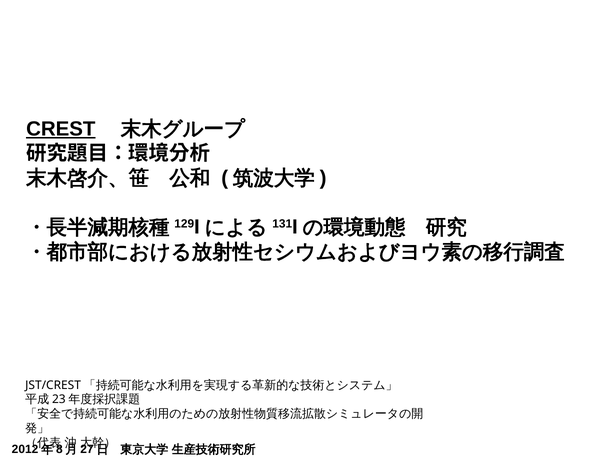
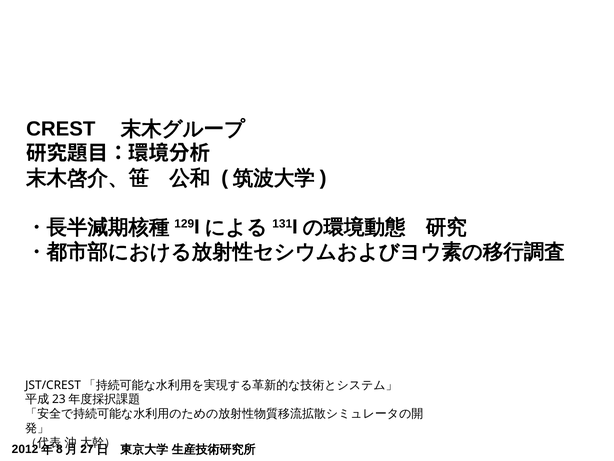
CREST underline: present -> none (61, 129)
